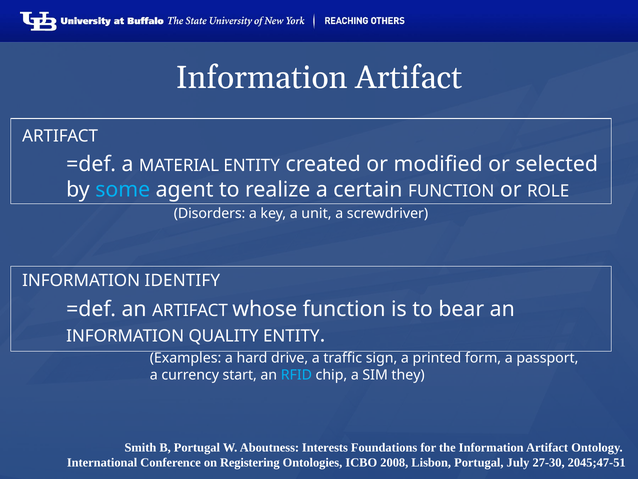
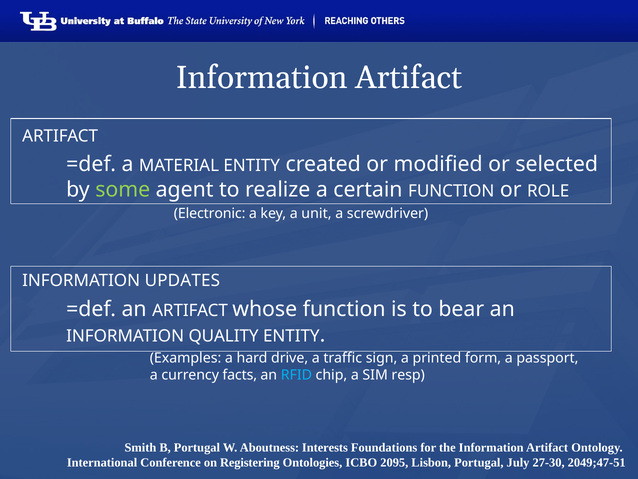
some colour: light blue -> light green (123, 190)
Disorders: Disorders -> Electronic (210, 213)
IDENTIFY: IDENTIFY -> UPDATES (182, 280)
start: start -> facts (240, 375)
they: they -> resp (408, 375)
2008: 2008 -> 2095 (394, 462)
2045;47-51: 2045;47-51 -> 2049;47-51 (597, 462)
